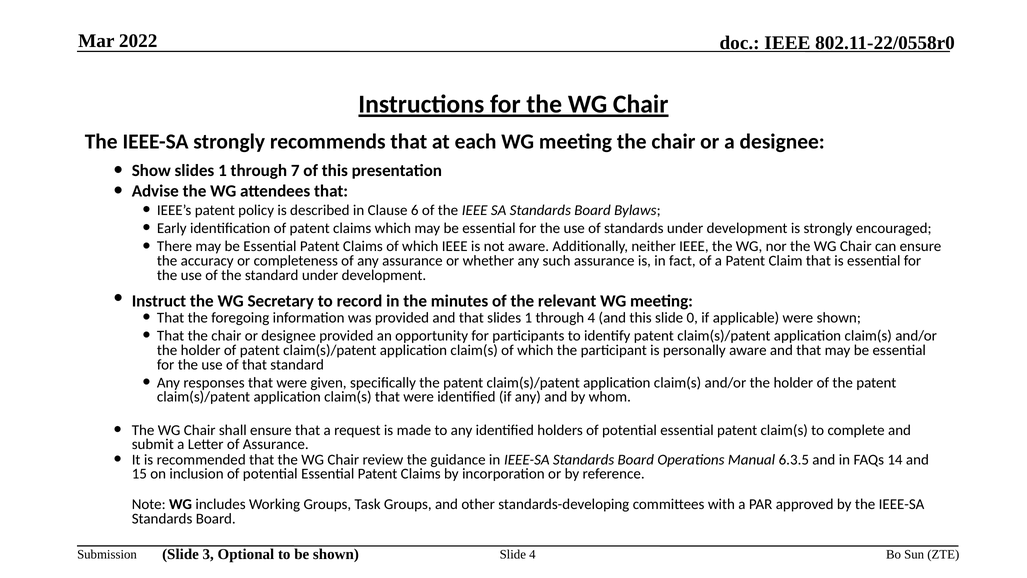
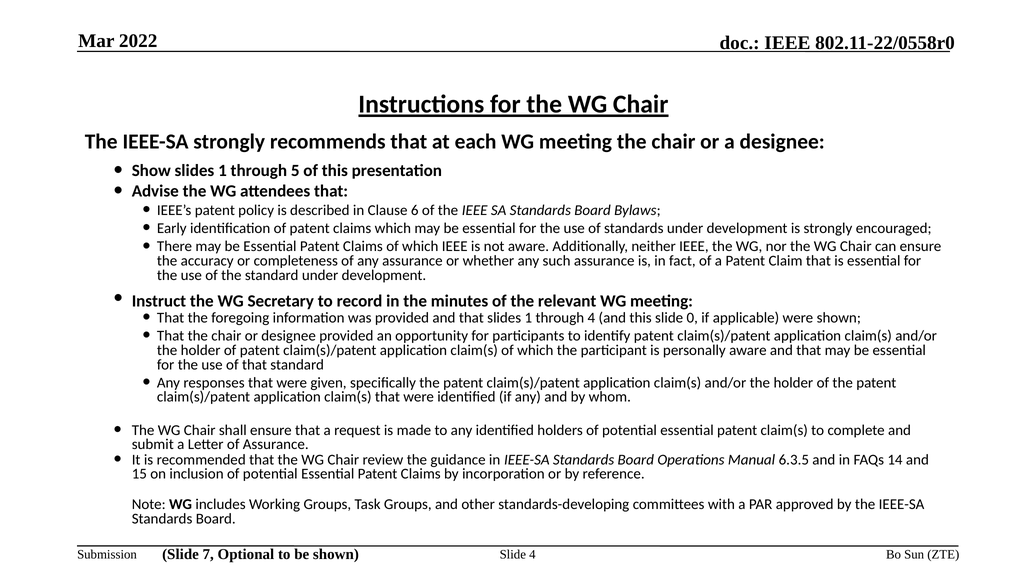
7: 7 -> 5 (295, 171)
3: 3 -> 7 (208, 554)
